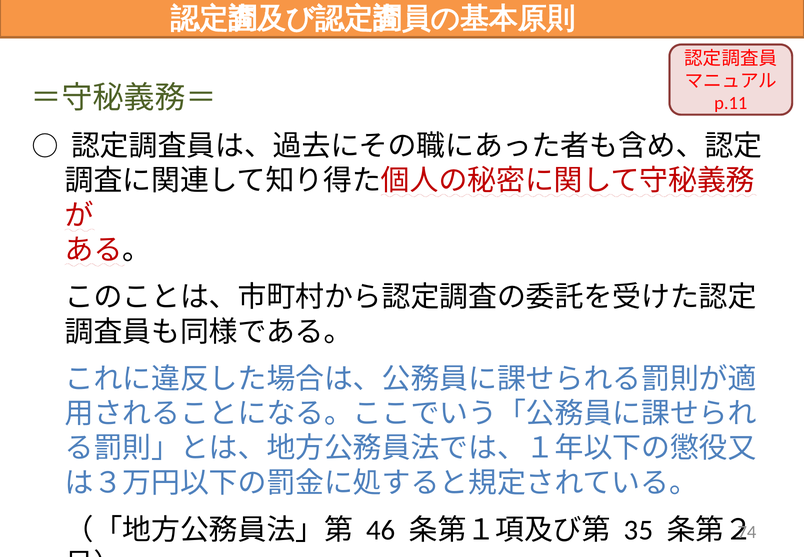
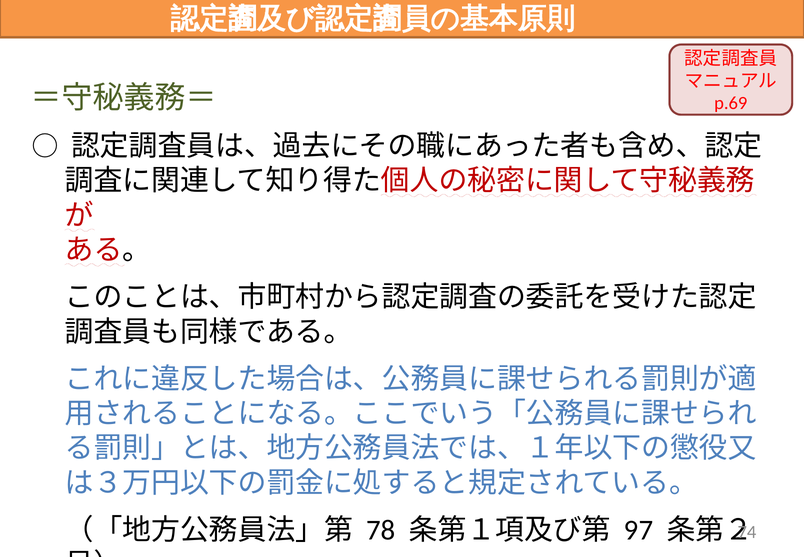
p.11: p.11 -> p.69 (731, 103)
46: 46 -> 78 (381, 530)
35: 35 -> 97 (639, 530)
